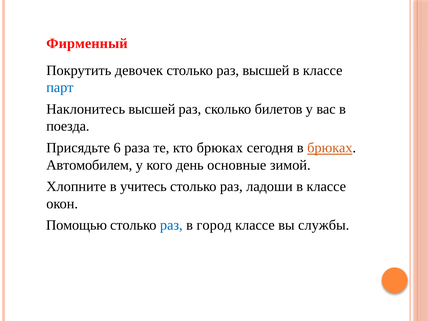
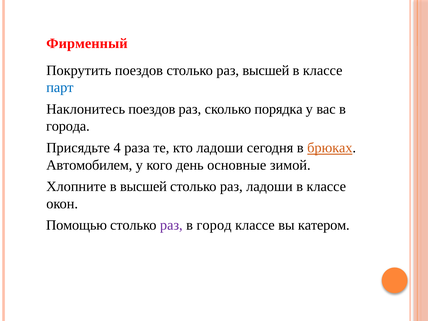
Покрутить девочек: девочек -> поездов (139, 70)
Наклонитесь высшей: высшей -> поездов (152, 109)
билетов: билетов -> порядка (279, 109)
поезда: поезда -> города (68, 126)
6: 6 -> 4 (117, 148)
кто брюках: брюках -> ладоши (220, 148)
в учитесь: учитесь -> высшей (143, 187)
раз colour: blue -> purple (171, 225)
службы: службы -> катером (324, 225)
